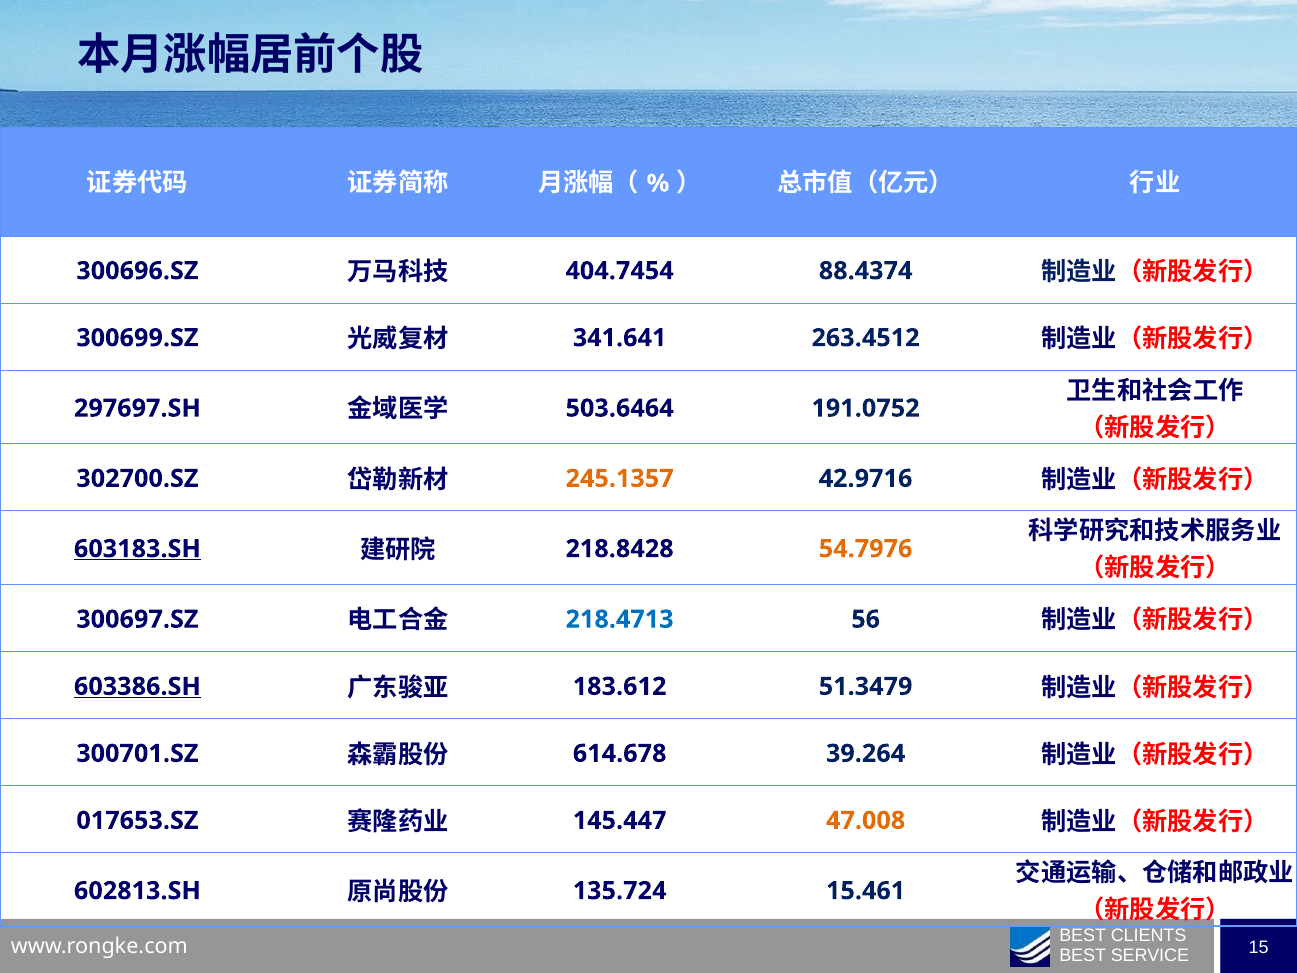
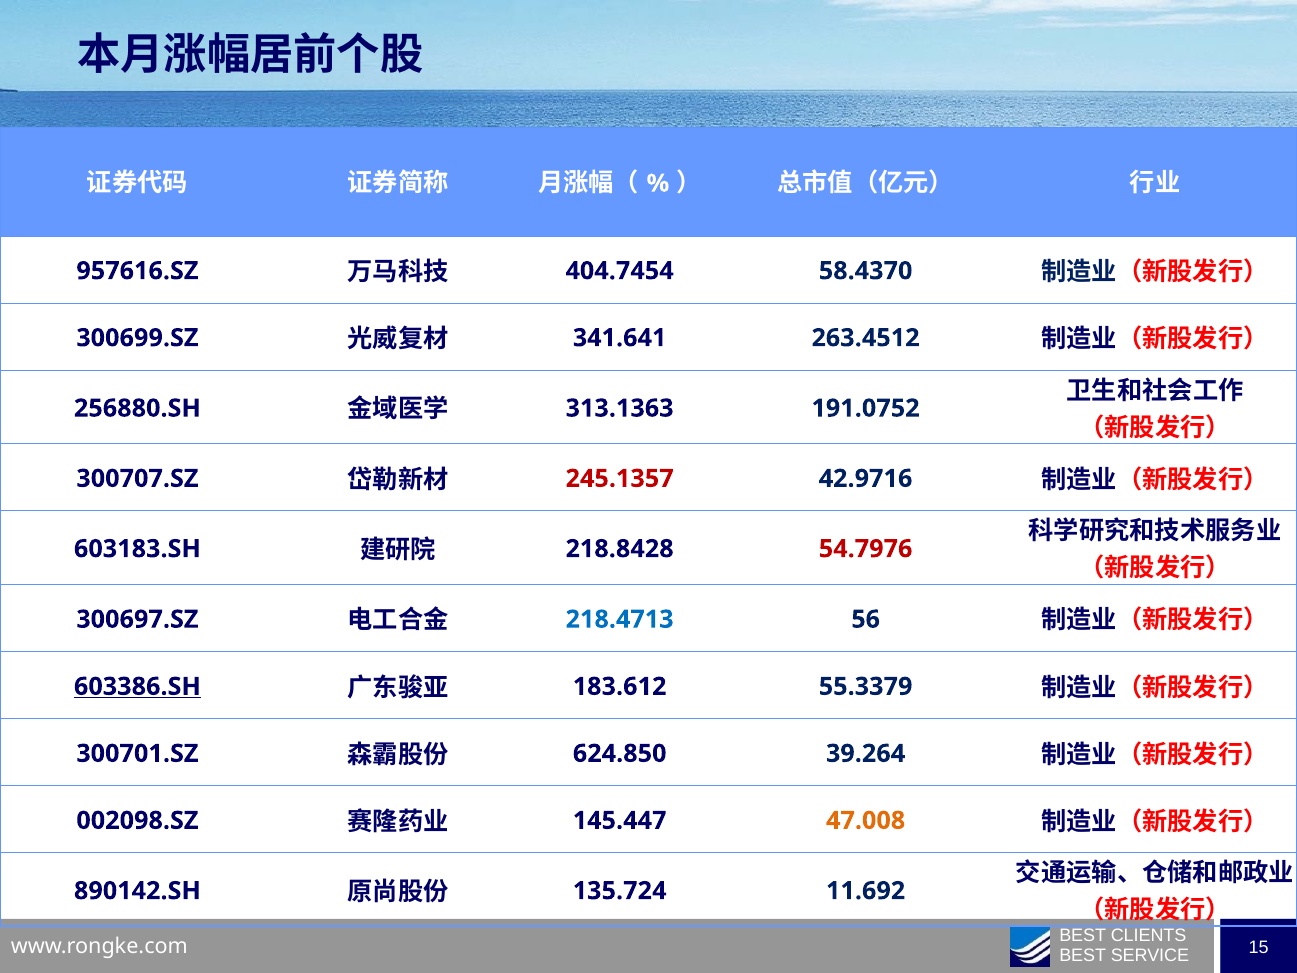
300696.SZ: 300696.SZ -> 957616.SZ (137, 271)
88.4374: 88.4374 -> 58.4370 (866, 271)
297697.SH: 297697.SH -> 256880.SH (137, 408)
503.6464: 503.6464 -> 313.1363 (620, 408)
302700.SZ: 302700.SZ -> 300707.SZ (137, 478)
245.1357 colour: orange -> red (620, 478)
603183.SH underline: present -> none (137, 549)
54.7976 colour: orange -> red (866, 549)
51.3479: 51.3479 -> 55.3379 (866, 686)
614.678: 614.678 -> 624.850 (620, 753)
017653.SZ: 017653.SZ -> 002098.SZ (137, 820)
602813.SH: 602813.SH -> 890142.SH (137, 891)
15.461: 15.461 -> 11.692 (866, 891)
